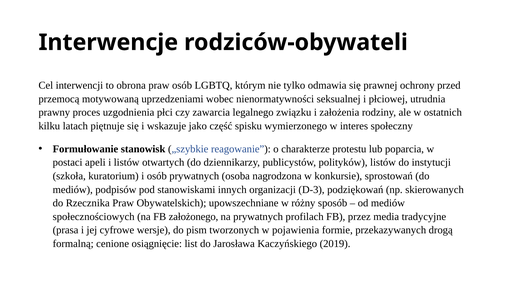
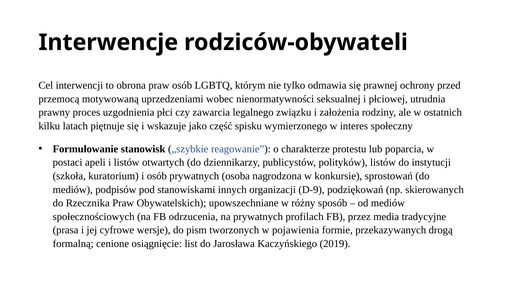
D-3: D-3 -> D-9 (312, 190)
założonego: założonego -> odrzucenia (193, 217)
